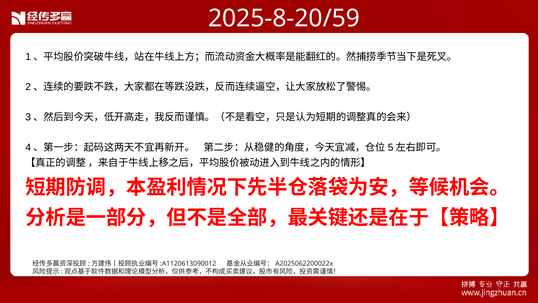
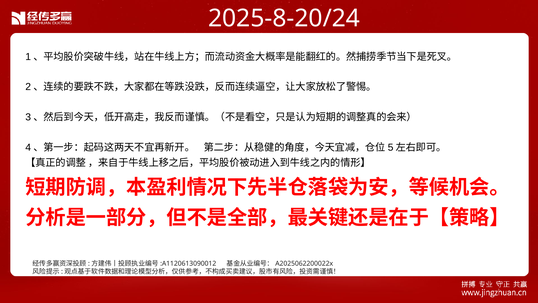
2025-8-20/59: 2025-8-20/59 -> 2025-8-20/24 (284, 18)
